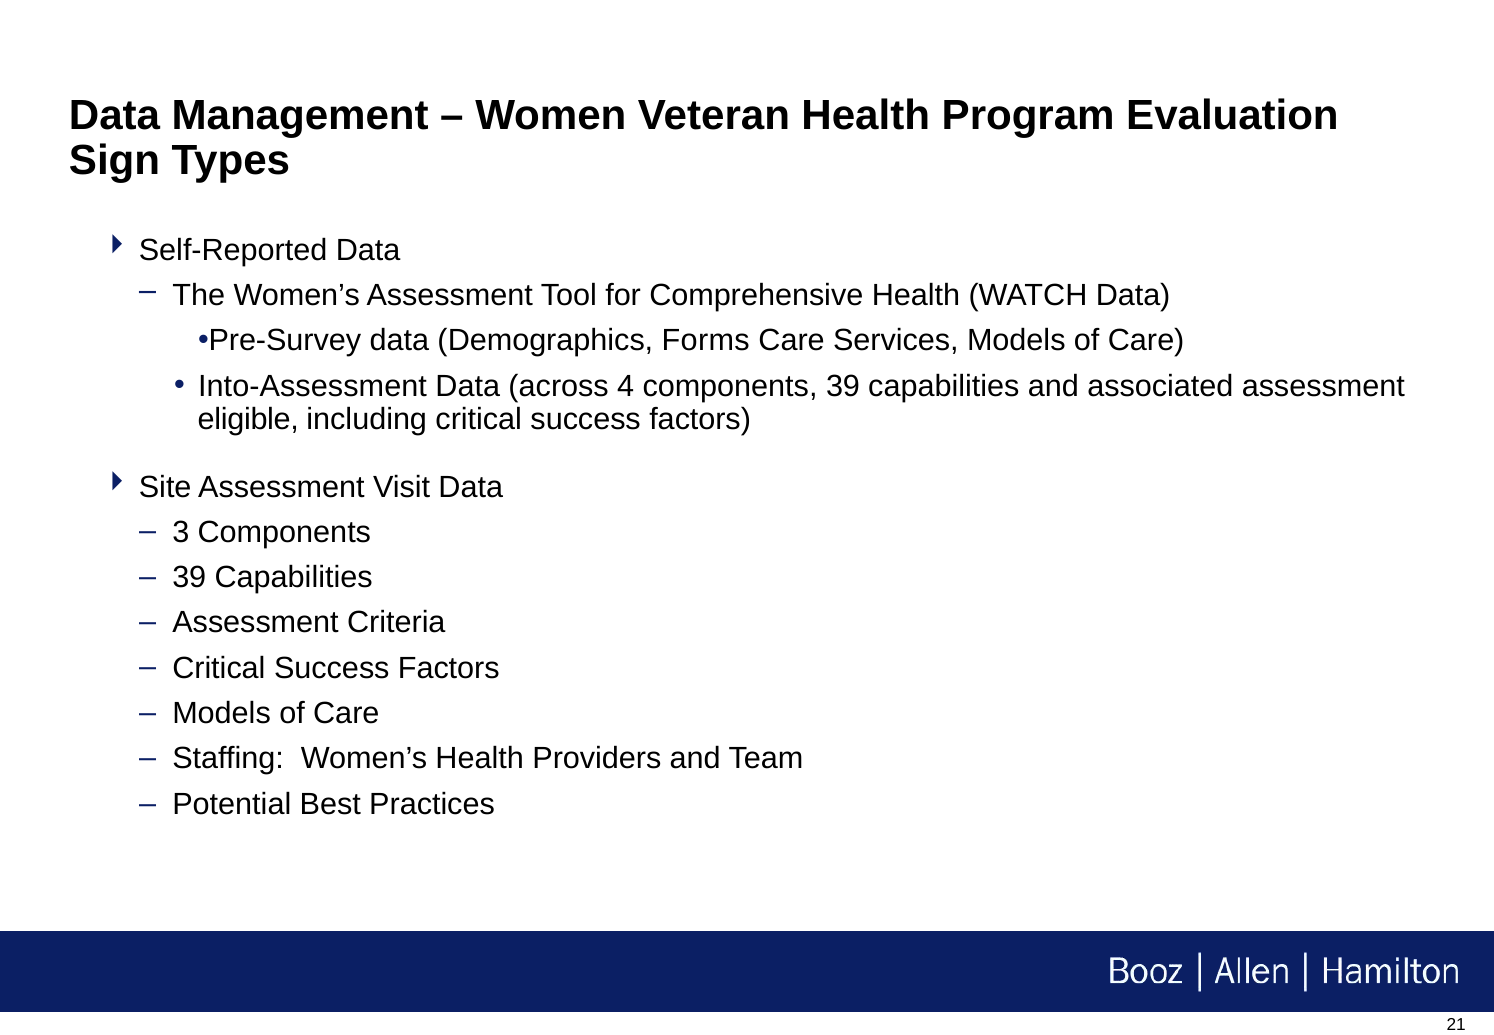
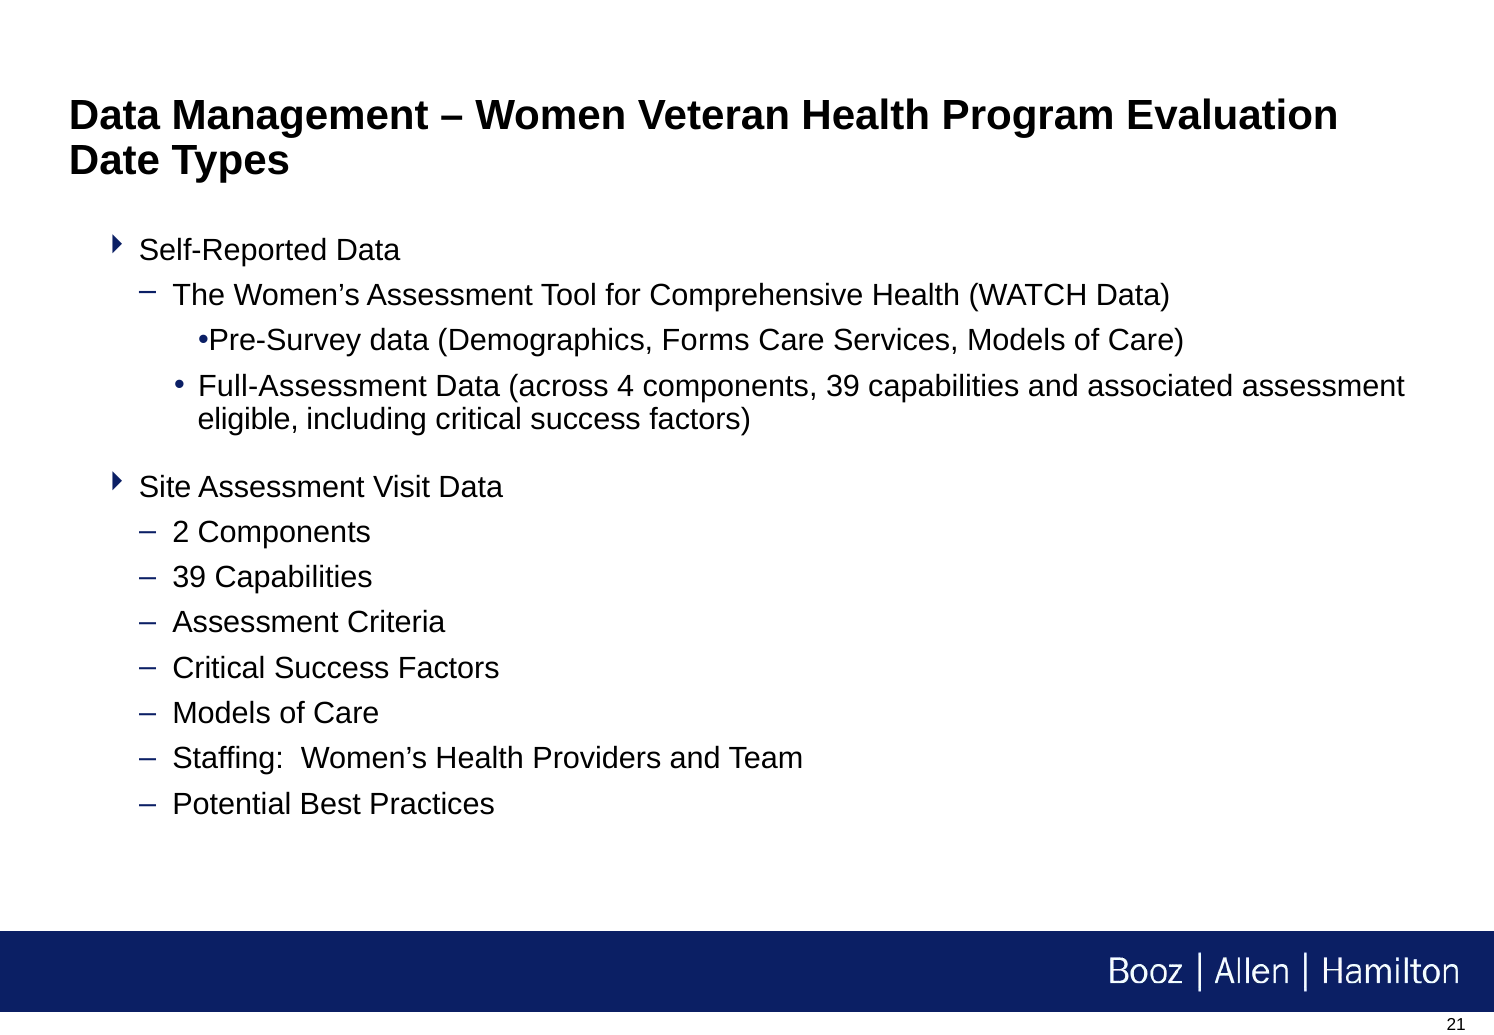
Sign: Sign -> Date (115, 161)
Into-Assessment: Into-Assessment -> Full-Assessment (312, 386)
3: 3 -> 2 (181, 532)
